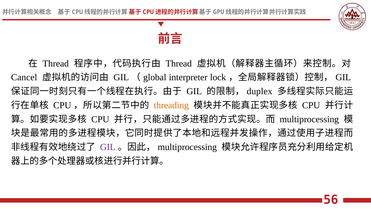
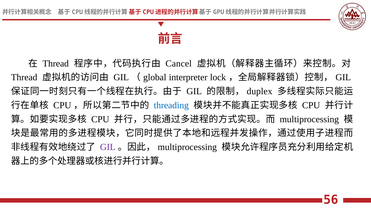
Thread: Thread -> Cancel (179, 63)
Cancel: Cancel -> Thread (24, 77)
threading colour: orange -> blue (171, 105)
